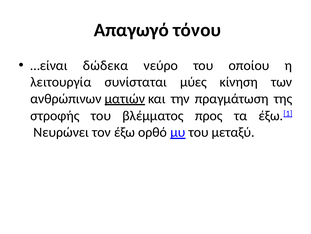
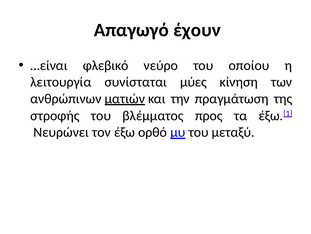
τόνου: τόνου -> έχουν (197, 30)
δώδεκα: δώδεκα -> φλεβικό (106, 65)
